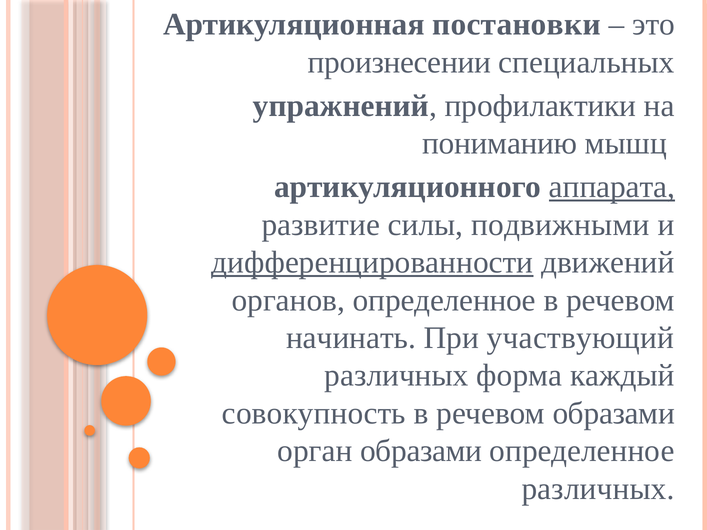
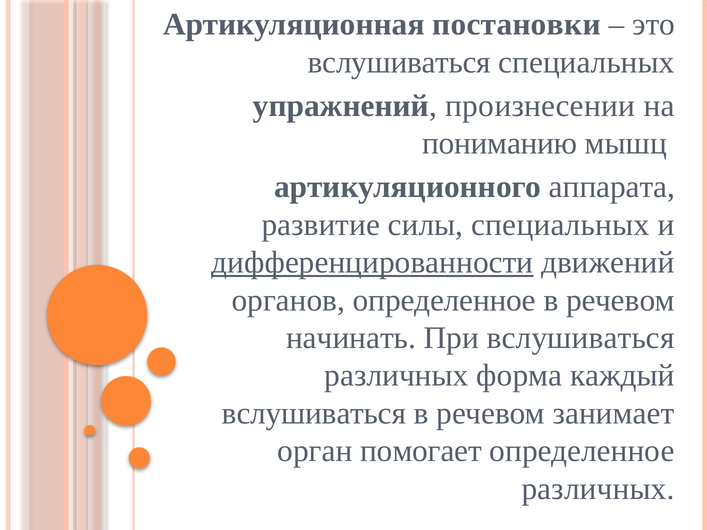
произнесении: произнесении -> вслушиваться (399, 62)
профилактики: профилактики -> произнесении (540, 106)
аппарата underline: present -> none (612, 187)
силы подвижными: подвижными -> специальных (560, 225)
При участвующий: участвующий -> вслушиваться (581, 338)
совокупность: совокупность -> вслушиваться (314, 413)
речевом образами: образами -> занимает (614, 413)
орган образами: образами -> помогает (421, 451)
